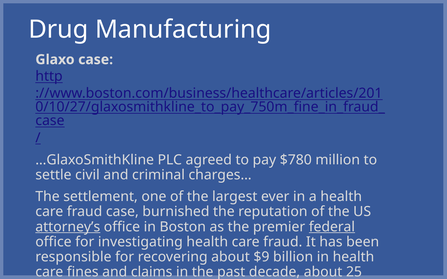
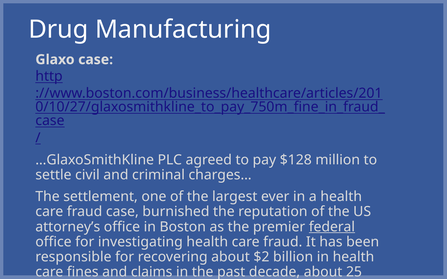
$780: $780 -> $128 (296, 160)
attorney’s underline: present -> none (68, 227)
$9: $9 -> $2 (261, 257)
